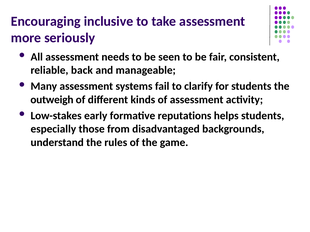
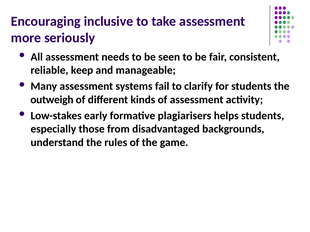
back: back -> keep (82, 70)
reputations: reputations -> plagiarisers (184, 116)
